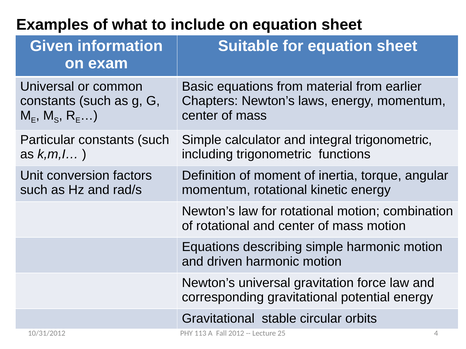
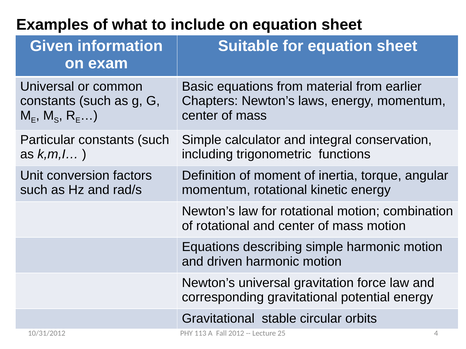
integral trigonometric: trigonometric -> conservation (394, 140)
